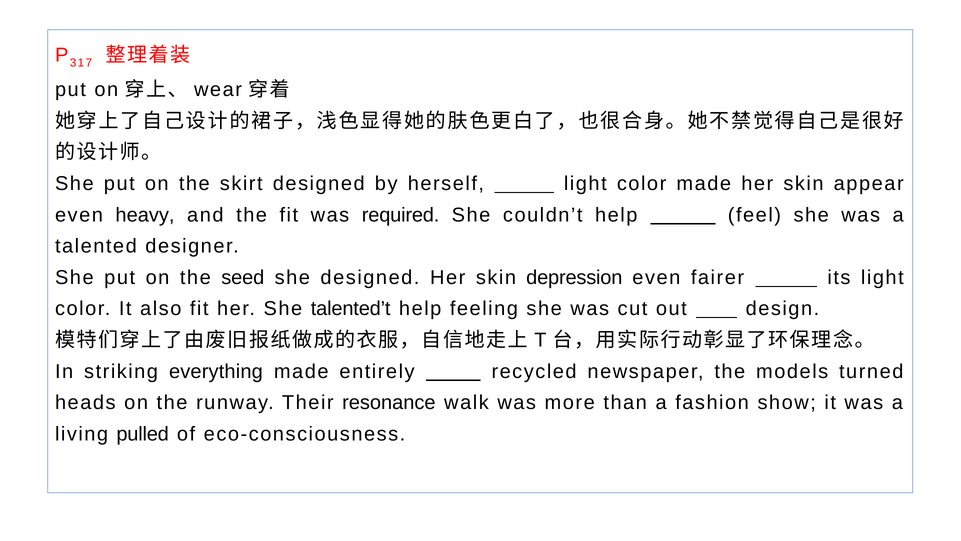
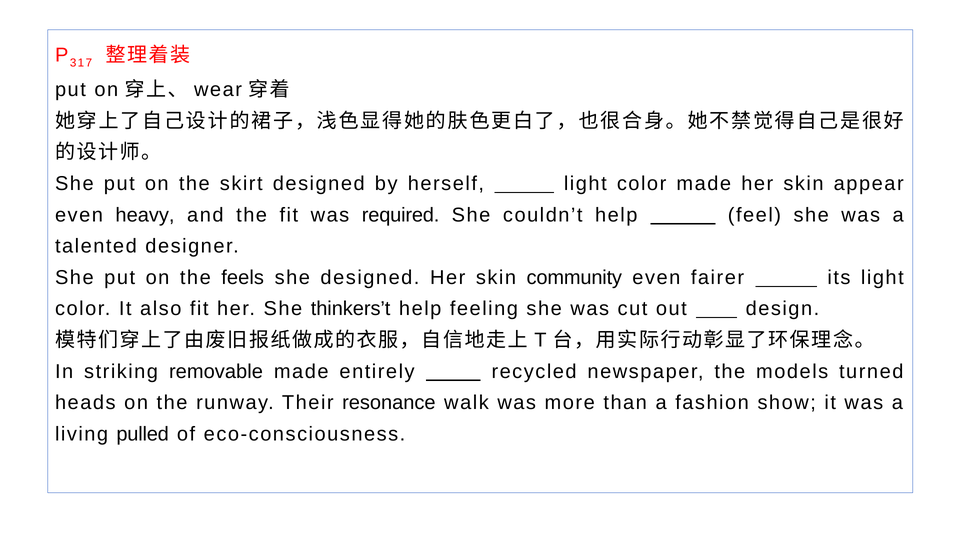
seed: seed -> feels (243, 277)
depression: depression -> community (574, 277)
talented’t: talented’t -> thinkers’t (351, 309)
everything: everything -> removable (216, 371)
